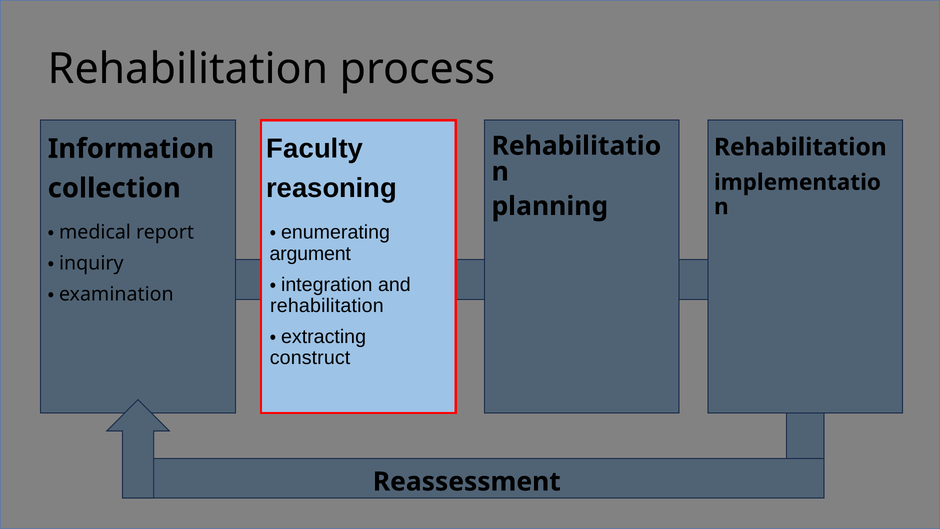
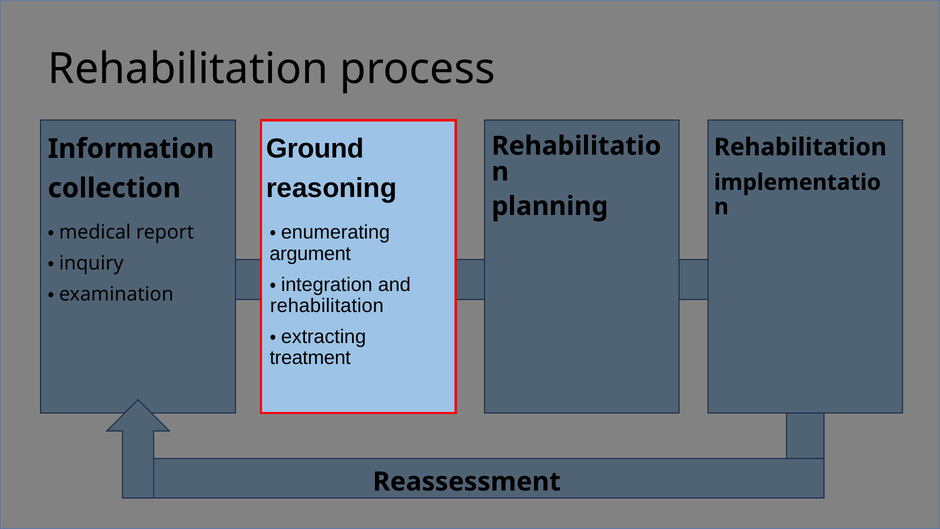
Faculty: Faculty -> Ground (315, 149)
construct: construct -> treatment (310, 358)
